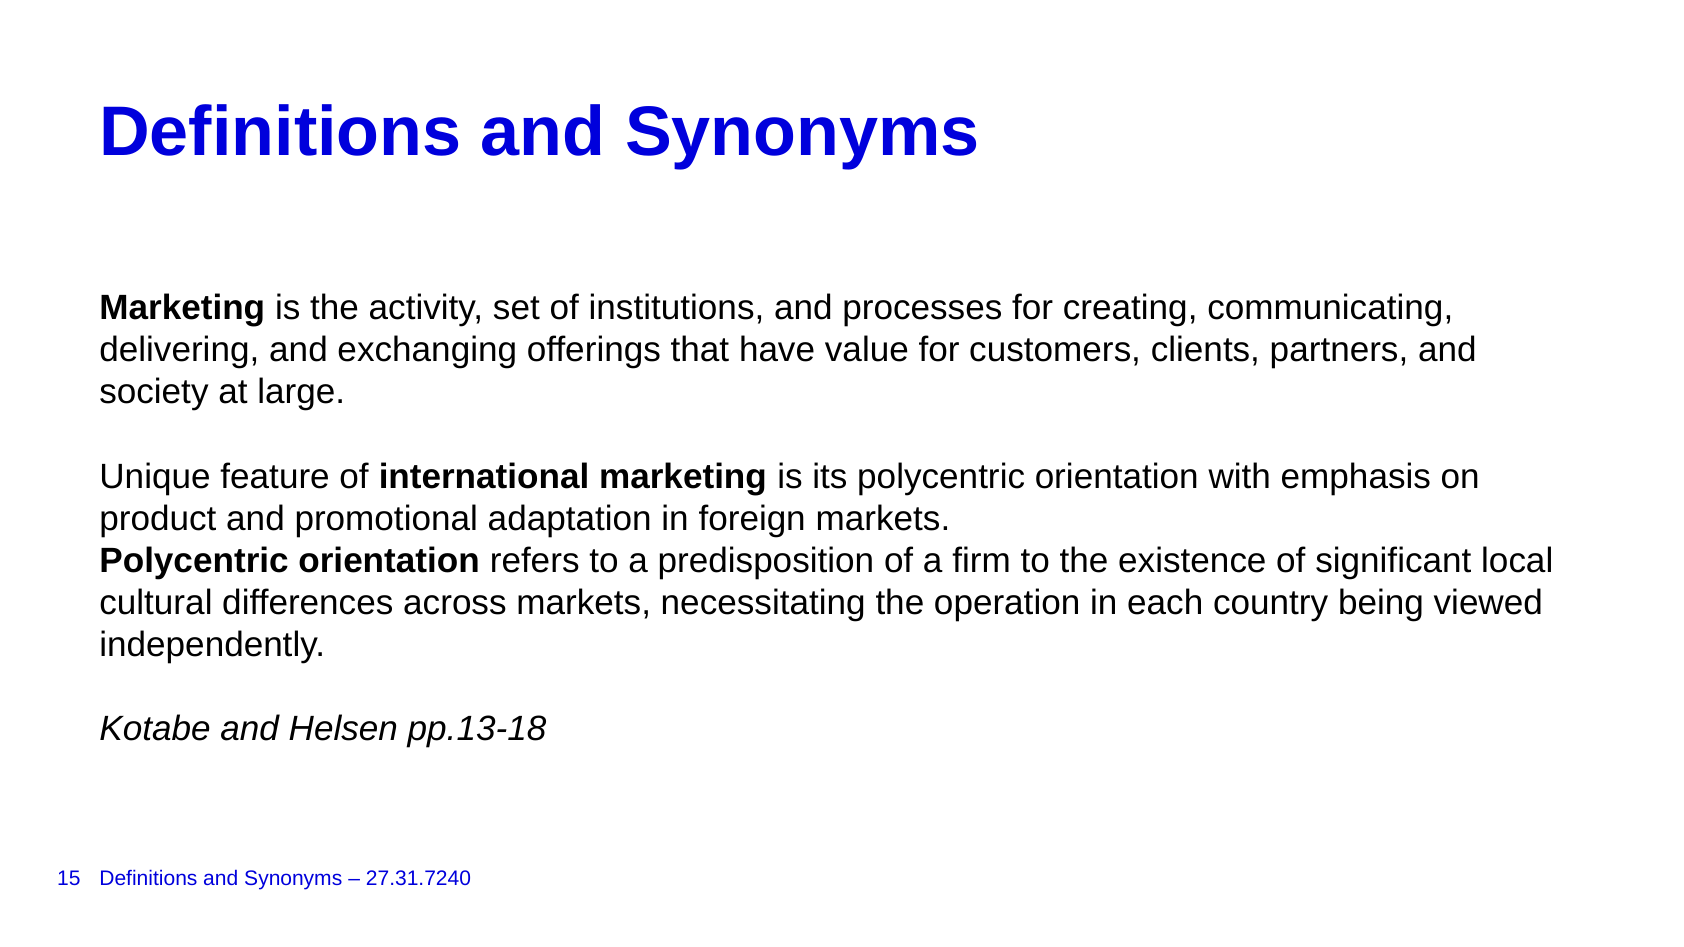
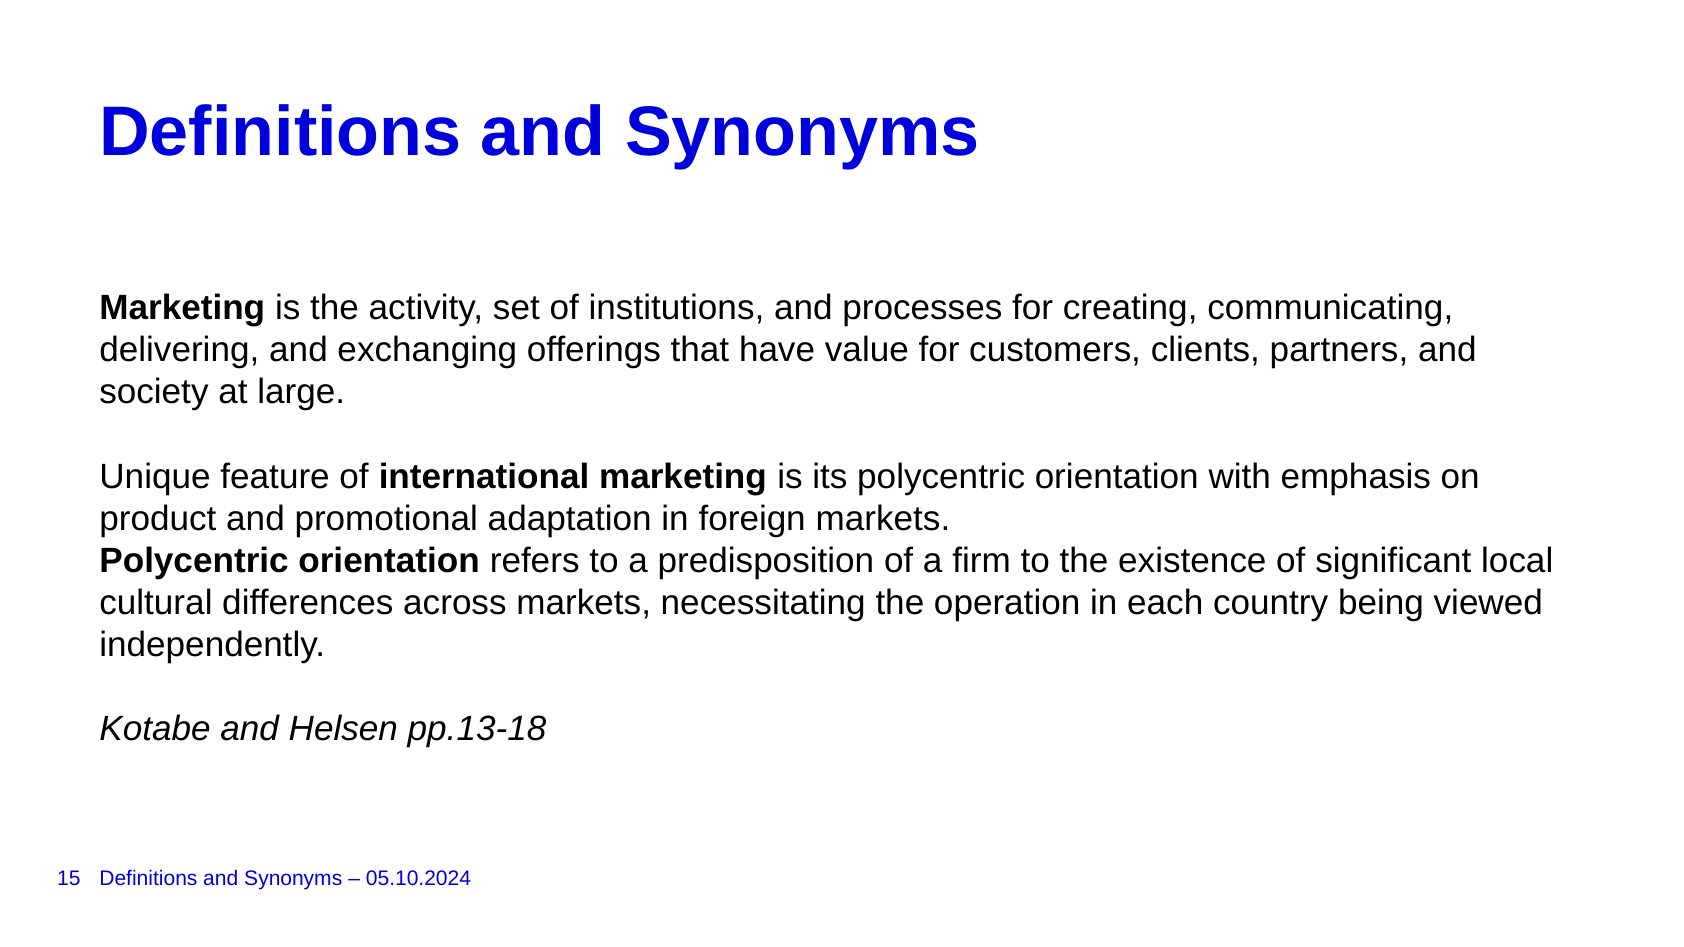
27.31.7240: 27.31.7240 -> 05.10.2024 (418, 879)
